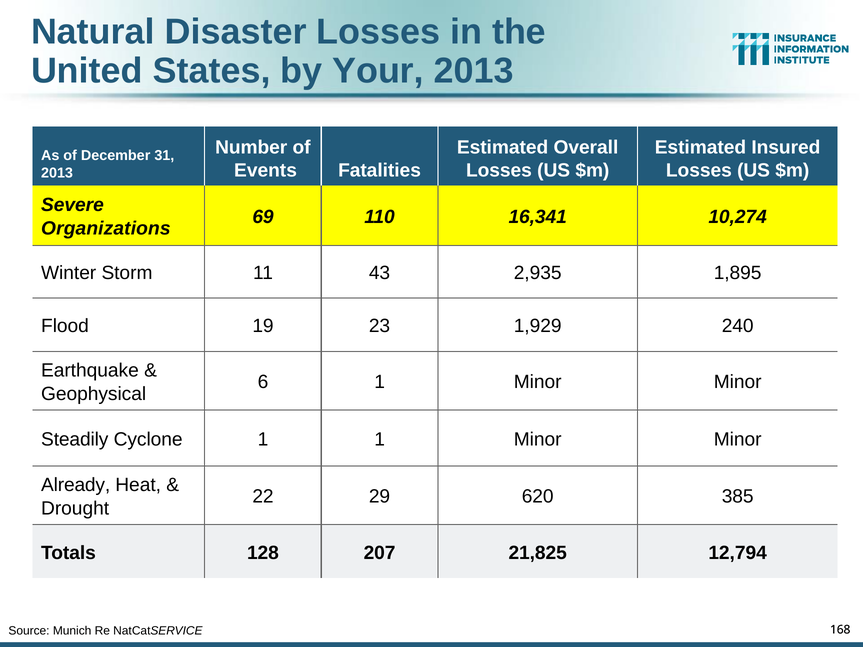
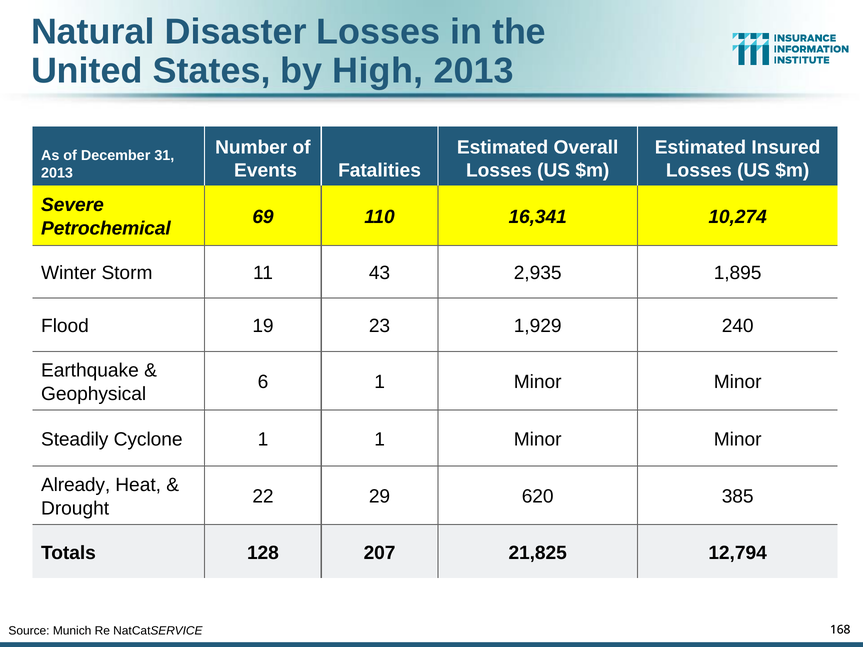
Your: Your -> High (378, 71)
Organizations: Organizations -> Petrochemical (106, 229)
